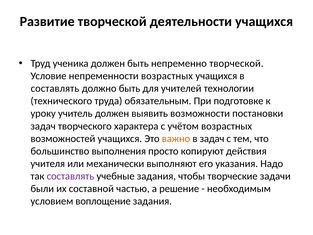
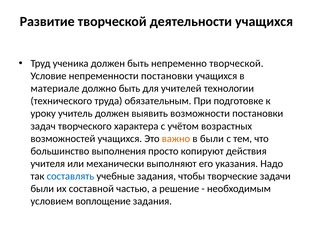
непременности возрастных: возрастных -> постановки (167, 76)
составлять: составлять -> материале (55, 88)
в задач: задач -> были (212, 138)
составлять colour: purple -> blue (70, 176)
